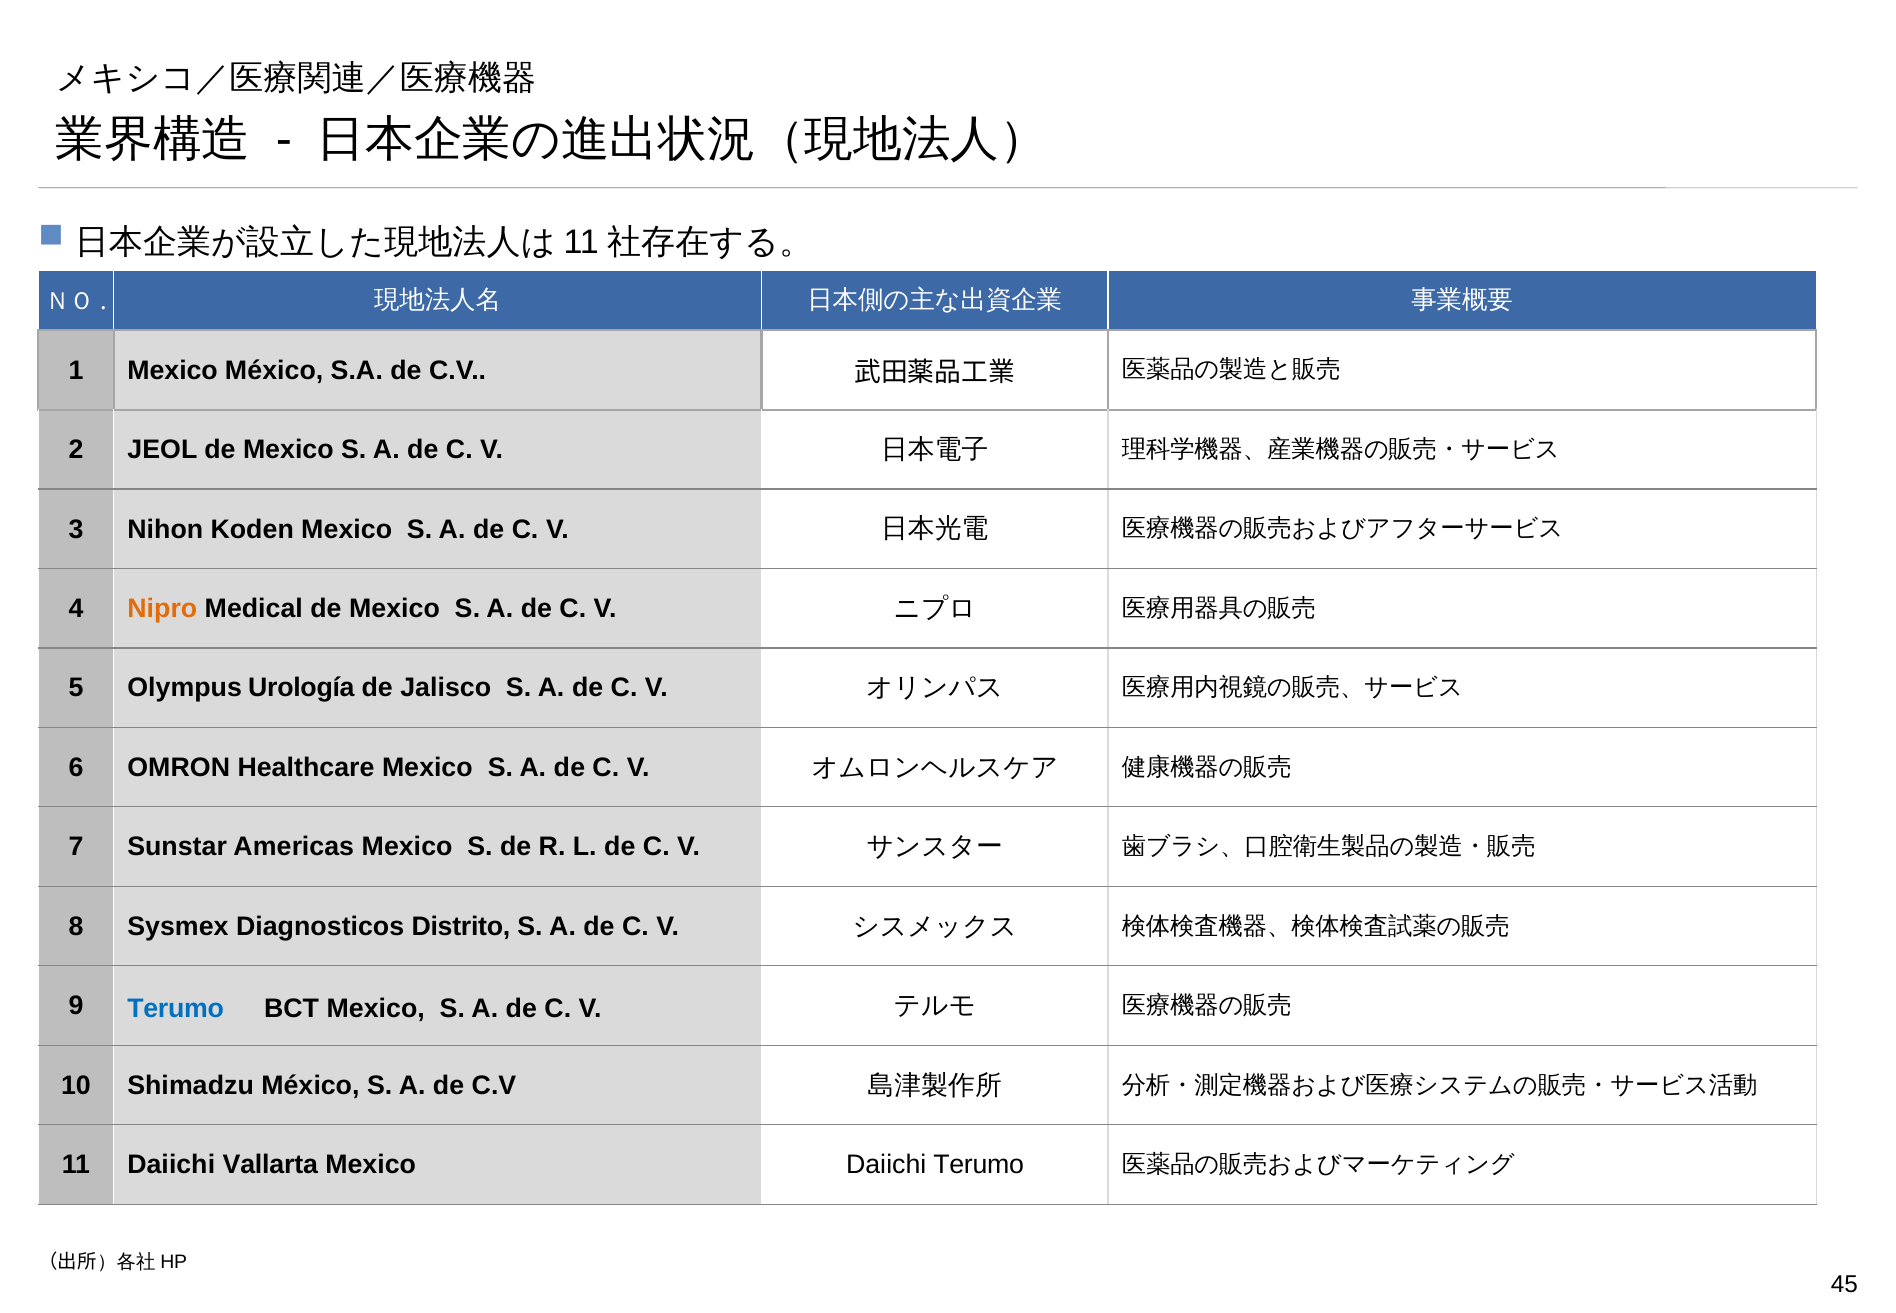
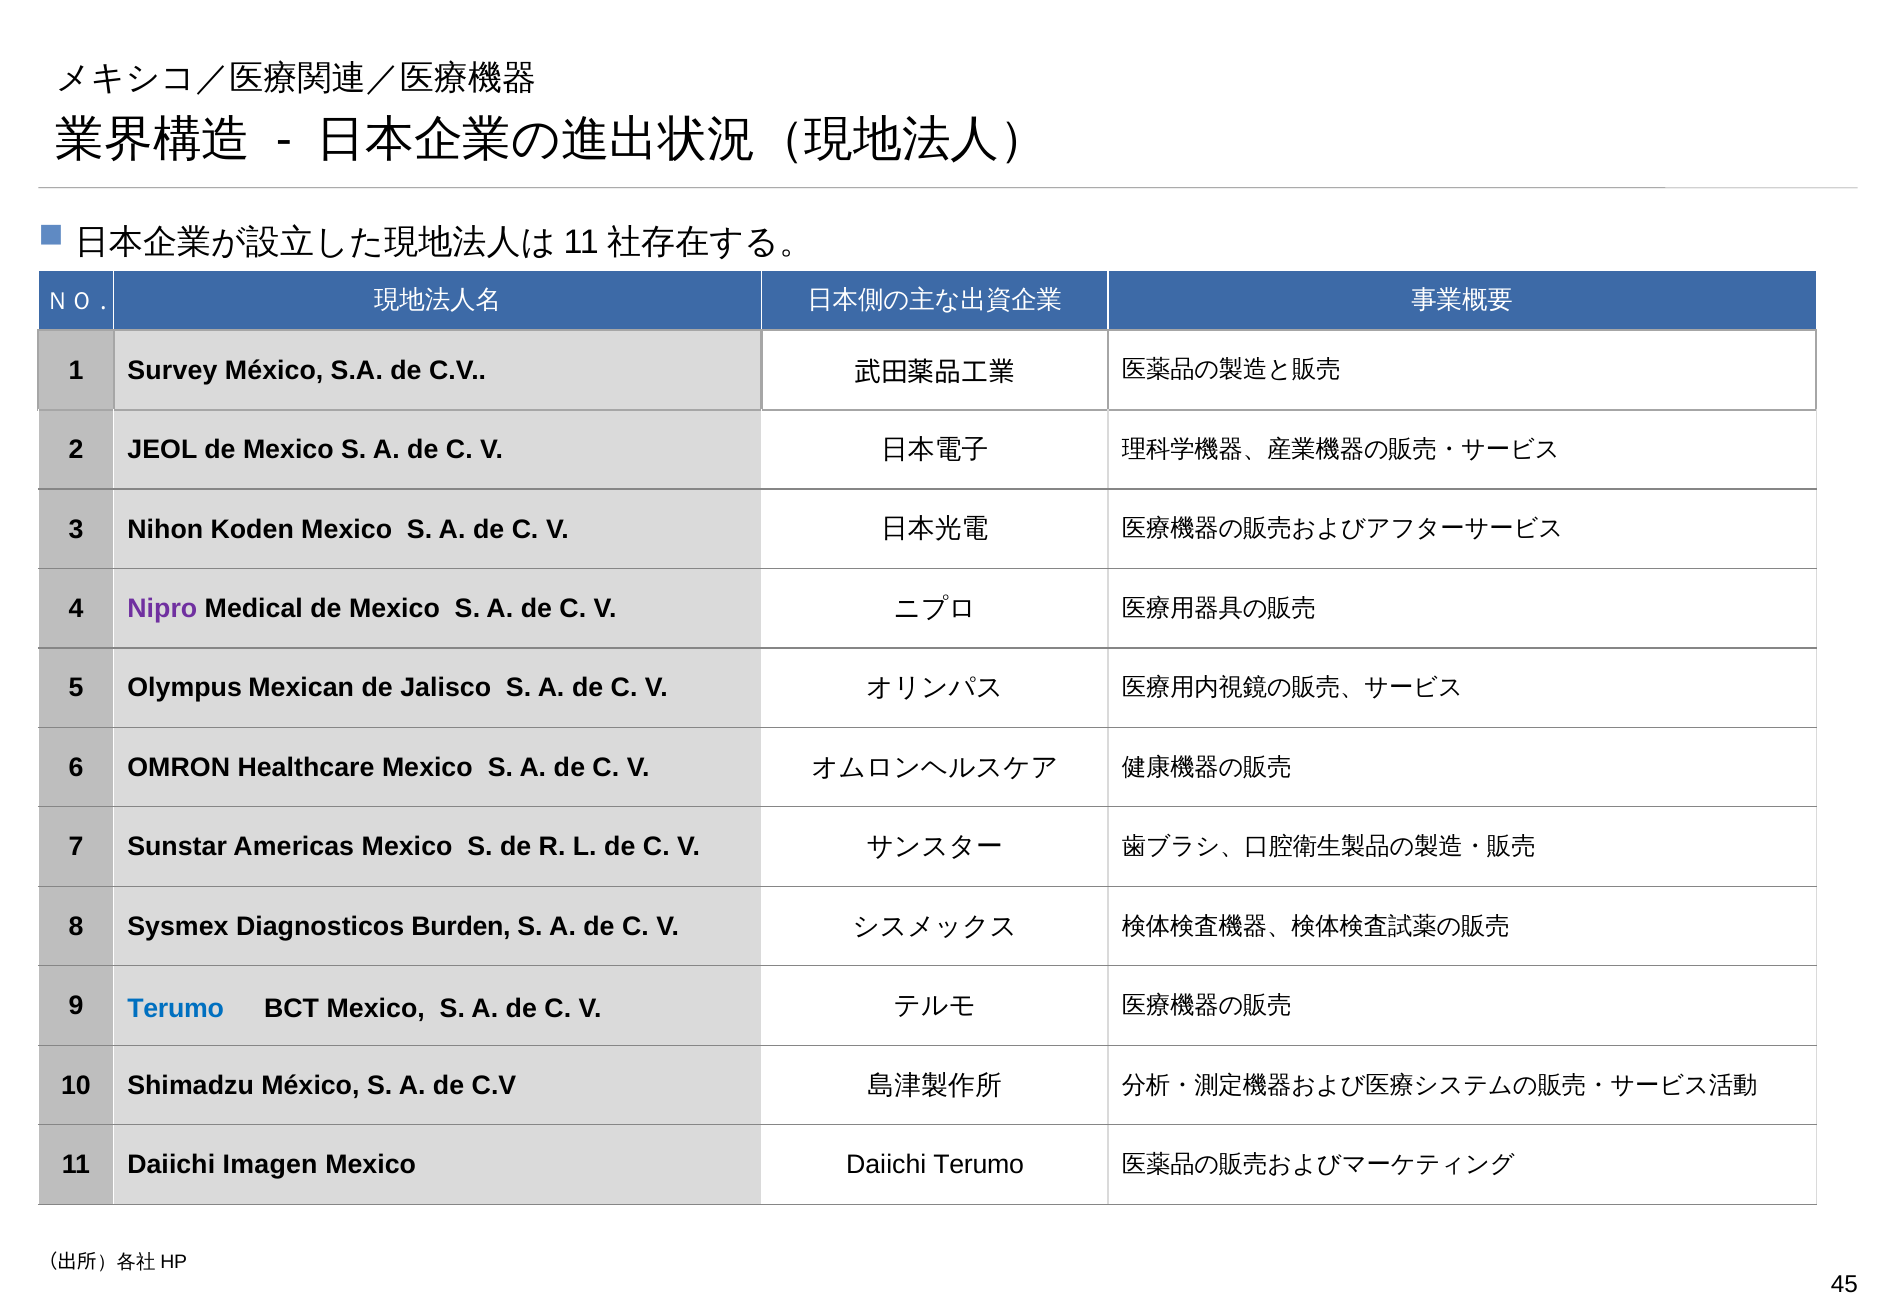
1 Mexico: Mexico -> Survey (172, 370)
Nipro colour: orange -> purple (162, 608)
Urología: Urología -> Mexican (301, 688)
Distrito: Distrito -> Burden (461, 926)
Vallarta: Vallarta -> Imagen (270, 1165)
